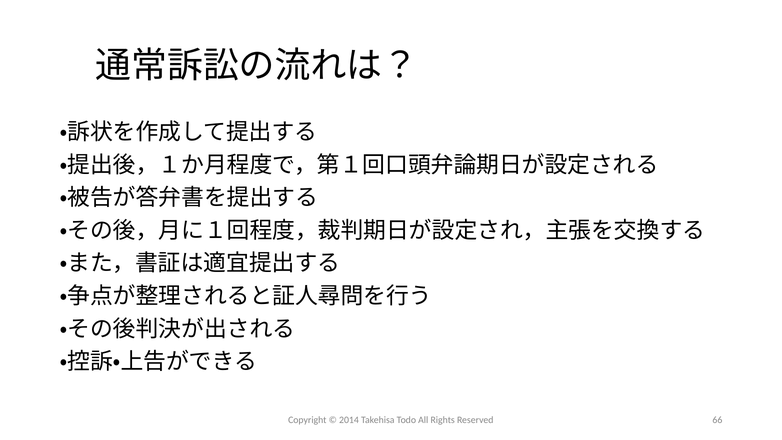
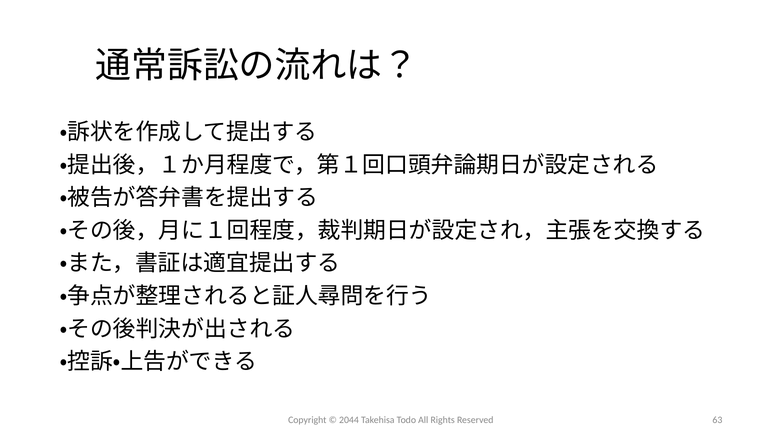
2014: 2014 -> 2044 (349, 420)
66: 66 -> 63 (717, 420)
